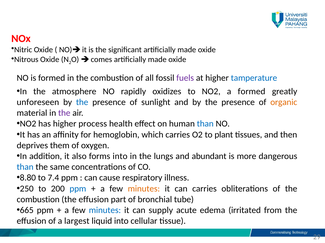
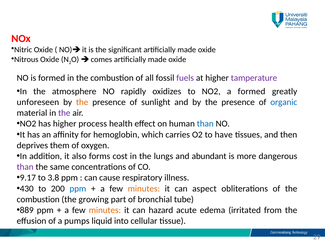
tamperature colour: blue -> purple (254, 78)
the colour: blue -> orange (82, 102)
organic colour: orange -> blue (284, 102)
plant: plant -> have (224, 135)
forms into: into -> cost (120, 157)
than colour: blue -> purple (25, 167)
8.80: 8.80 -> 9.17 (28, 178)
7.4: 7.4 -> 3.8 (53, 178)
250: 250 -> 430 (27, 189)
can carries: carries -> aspect (204, 189)
effusion: effusion -> growing (94, 200)
665: 665 -> 889 (27, 211)
minutes colour: blue -> orange (105, 211)
supply: supply -> hazard (161, 211)
largest: largest -> pumps (77, 222)
